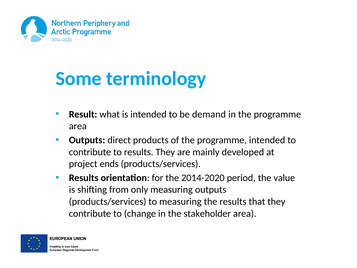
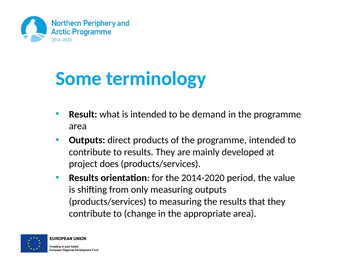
ends: ends -> does (109, 164)
stakeholder: stakeholder -> appropriate (207, 213)
